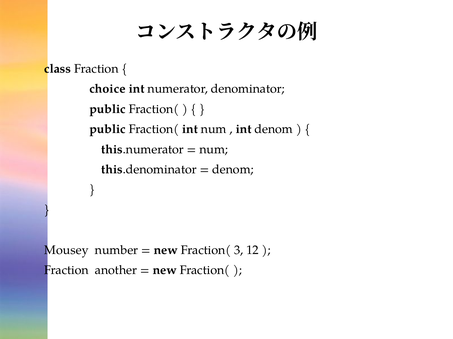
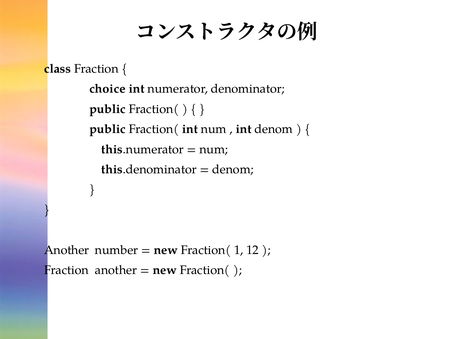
Mousey: Mousey -> Another (67, 251)
3: 3 -> 1 (239, 251)
